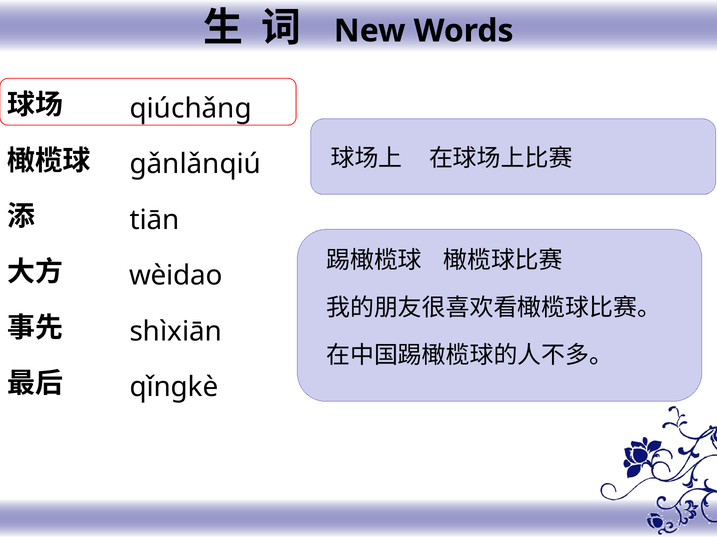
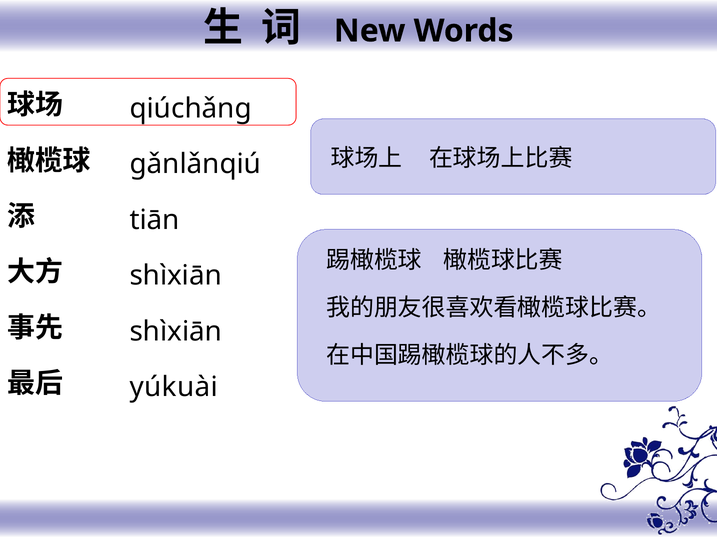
wèidao: wèidao -> shìxiān (176, 276)
qǐngkè: qǐngkè -> yúkuài (174, 388)
